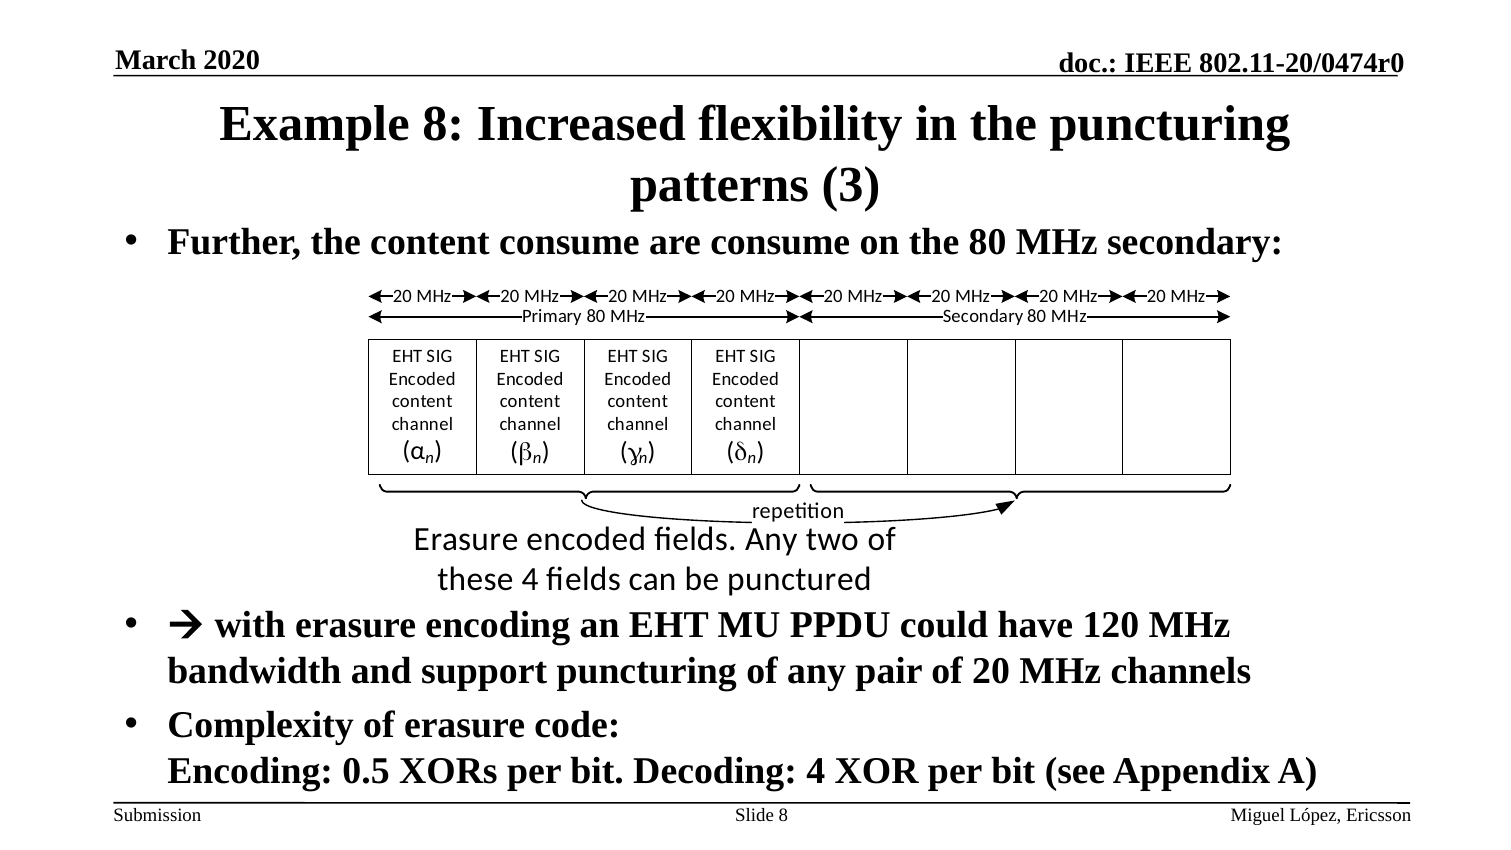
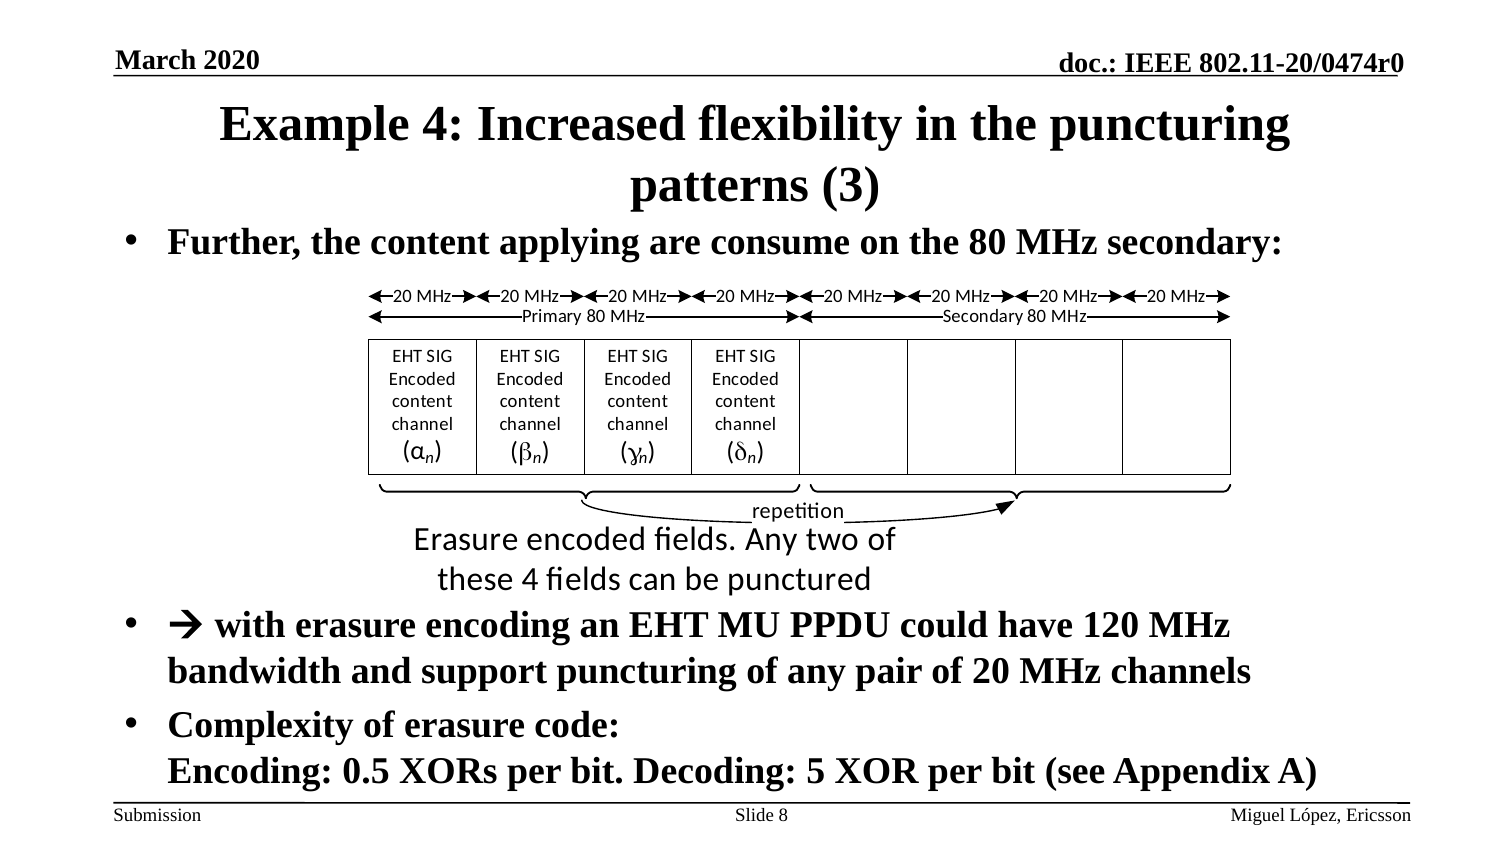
Example 8: 8 -> 4 (443, 124)
content consume: consume -> applying (569, 242)
Decoding 4: 4 -> 5 (816, 771)
